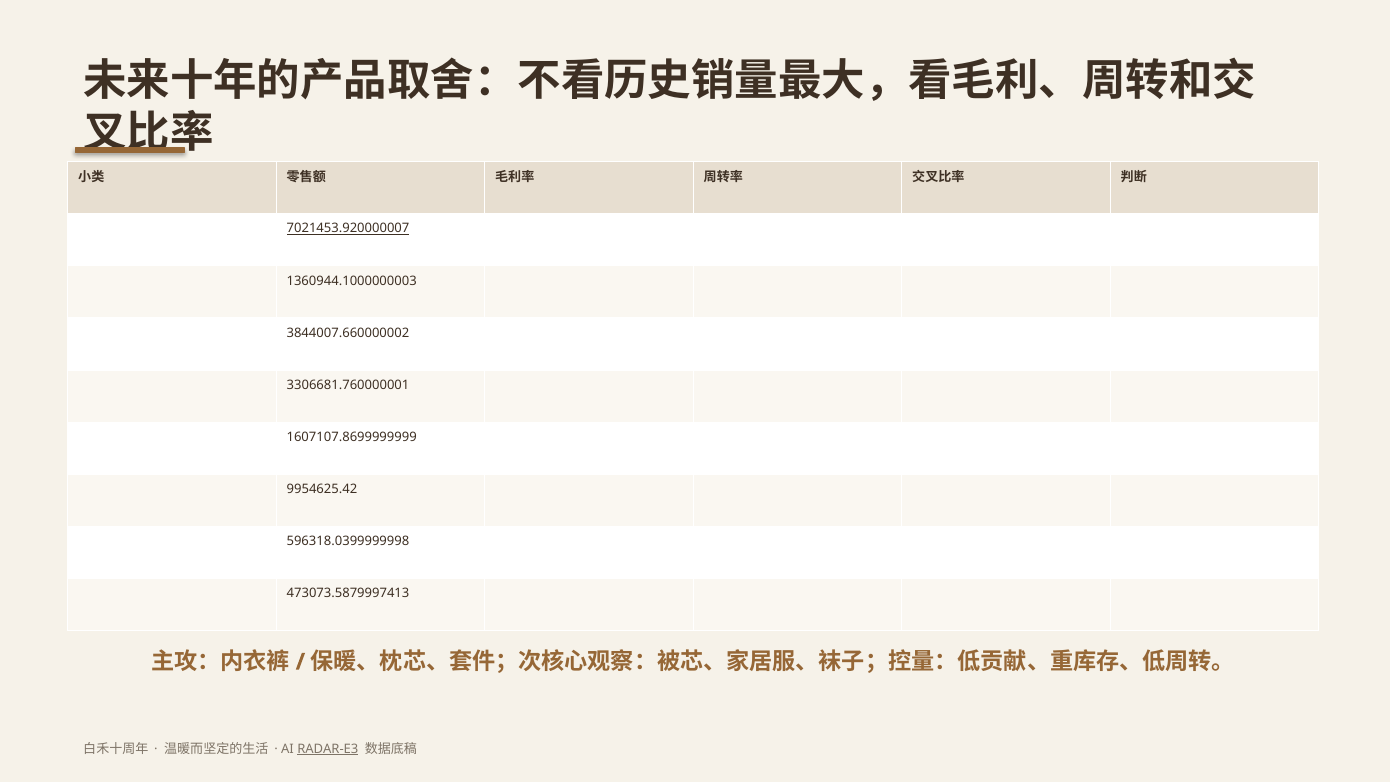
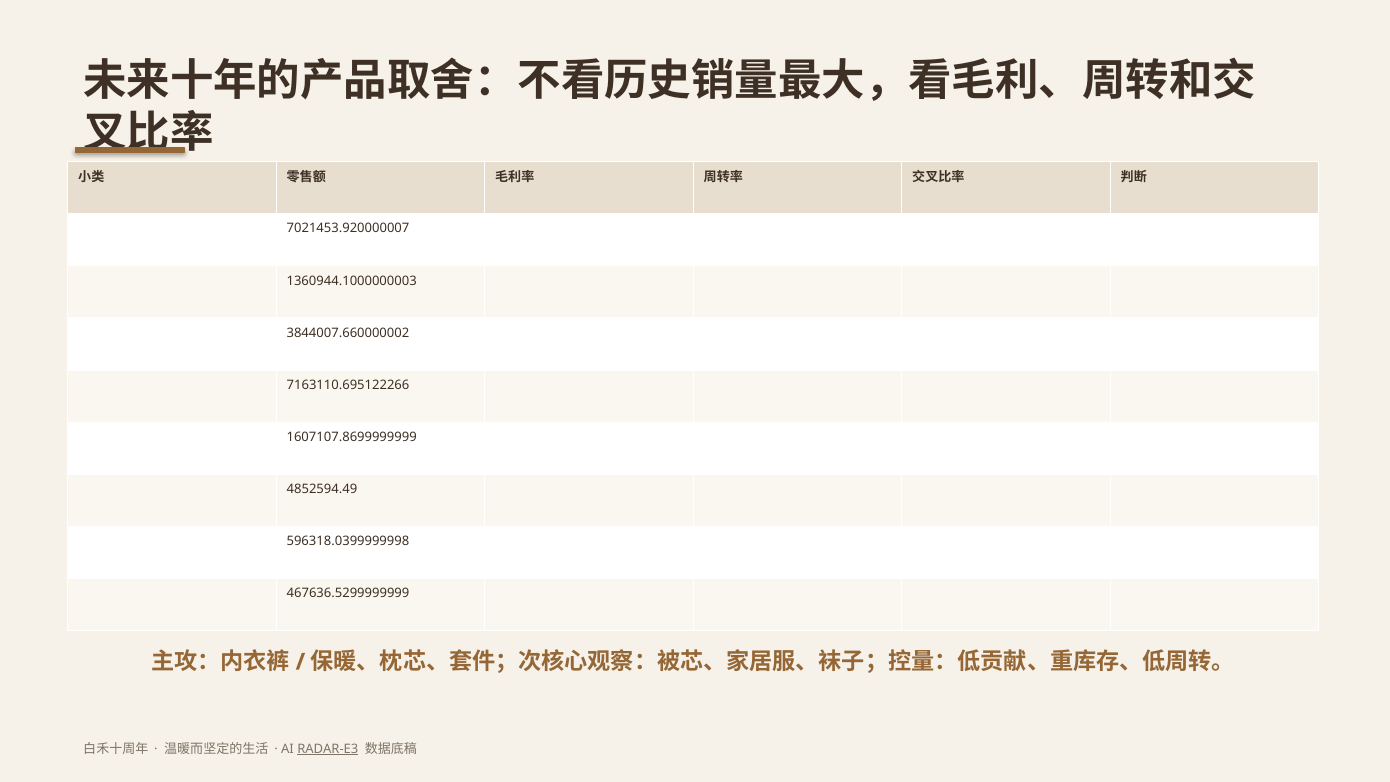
7021453.920000007 underline: present -> none (348, 229)
3306681.760000001: 3306681.760000001 -> 7163110.695122266 (348, 385)
9954625.42: 9954625.42 -> 4852594.49 (322, 489)
473073.5879997413: 473073.5879997413 -> 467636.5299999999 (348, 593)
